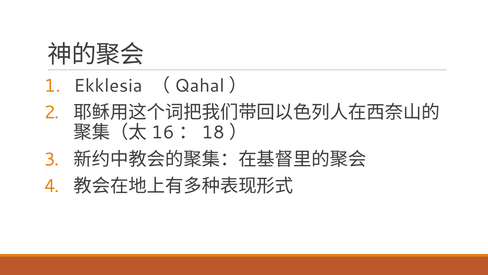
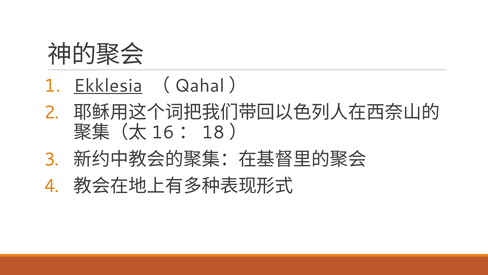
Ekklesia underline: none -> present (108, 85)
